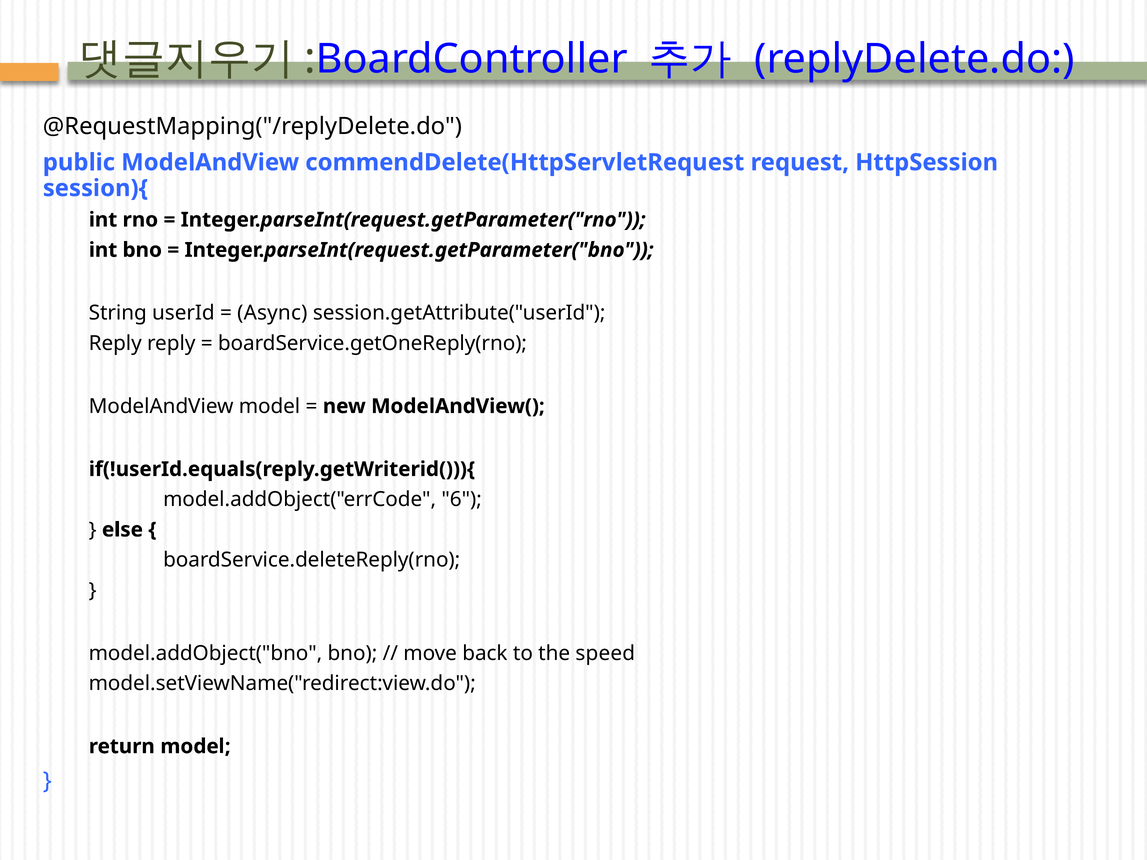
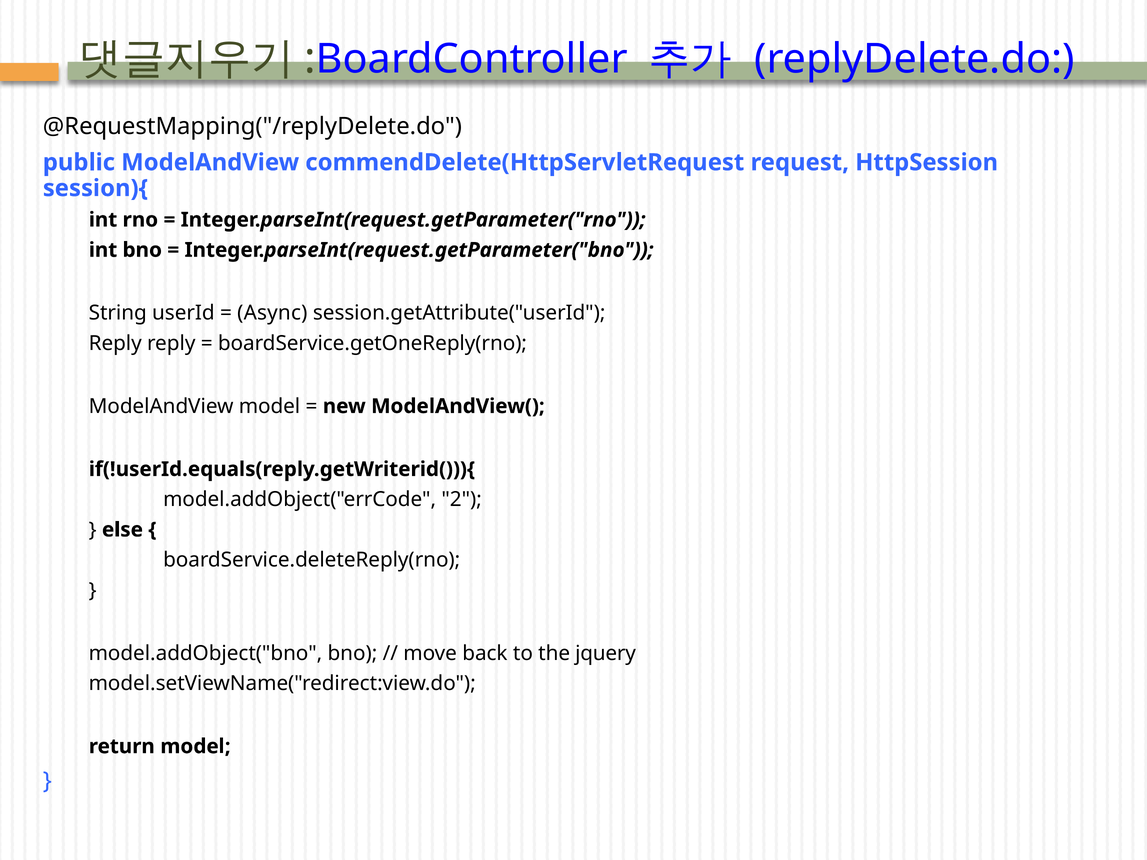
6: 6 -> 2 (462, 500)
speed: speed -> jquery (605, 653)
